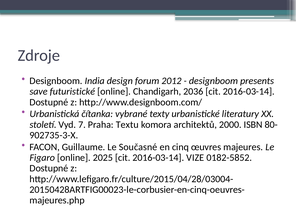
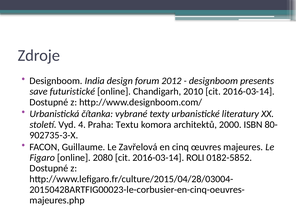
2036: 2036 -> 2010 (193, 92)
7: 7 -> 4 (82, 125)
Současné: Současné -> Zavřelová (138, 147)
2025: 2025 -> 2080 (103, 158)
VIZE: VIZE -> ROLI (195, 158)
